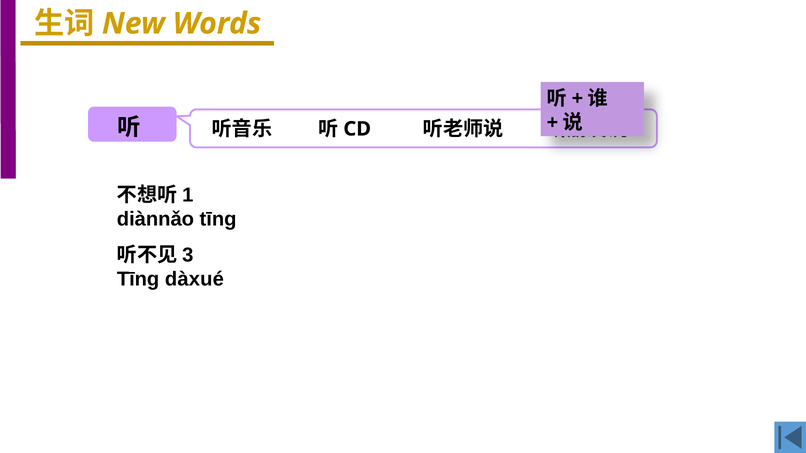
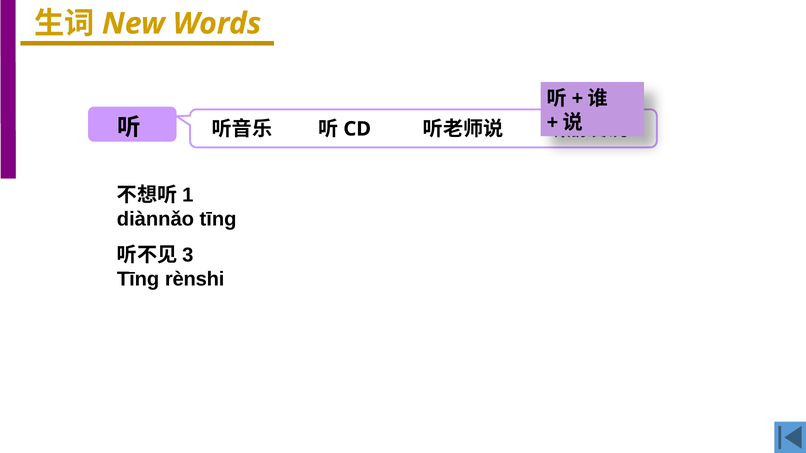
dàxué: dàxué -> rènshi (195, 280)
